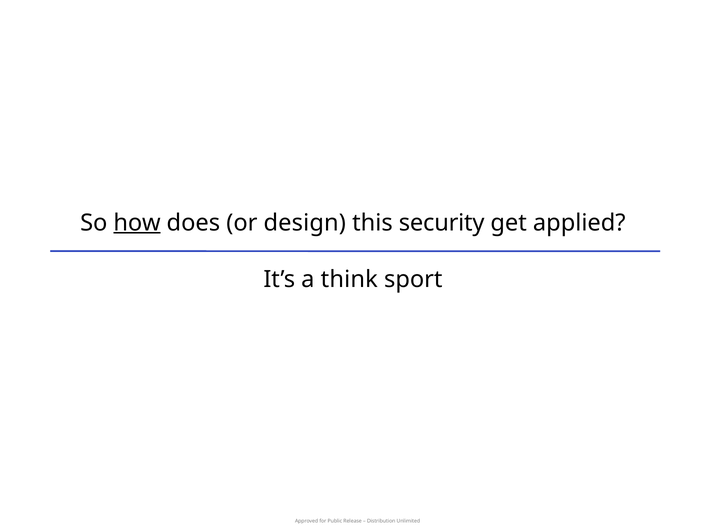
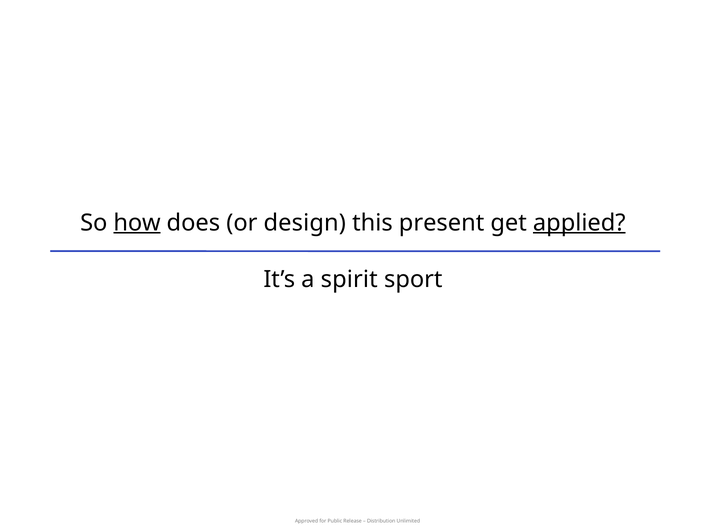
security: security -> present (442, 223)
applied underline: none -> present (579, 223)
think: think -> spirit (349, 279)
